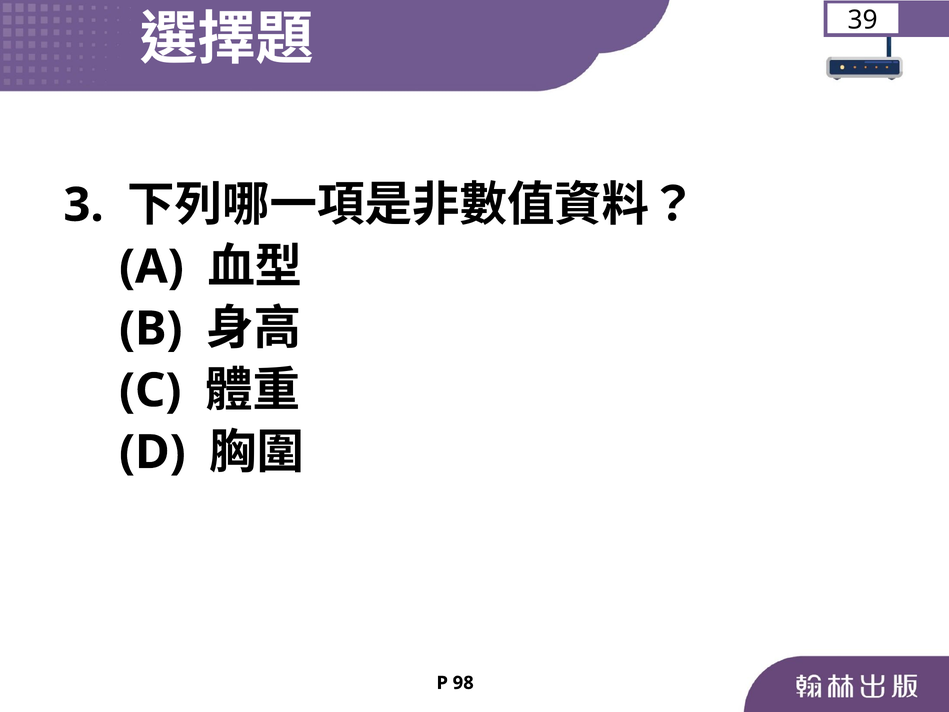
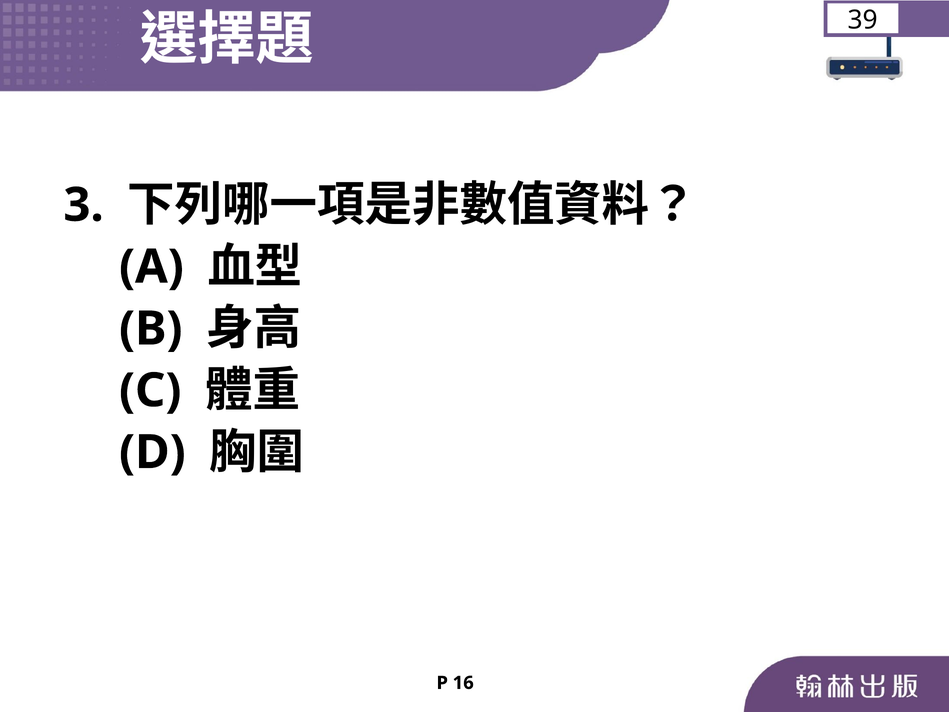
98: 98 -> 16 (463, 683)
